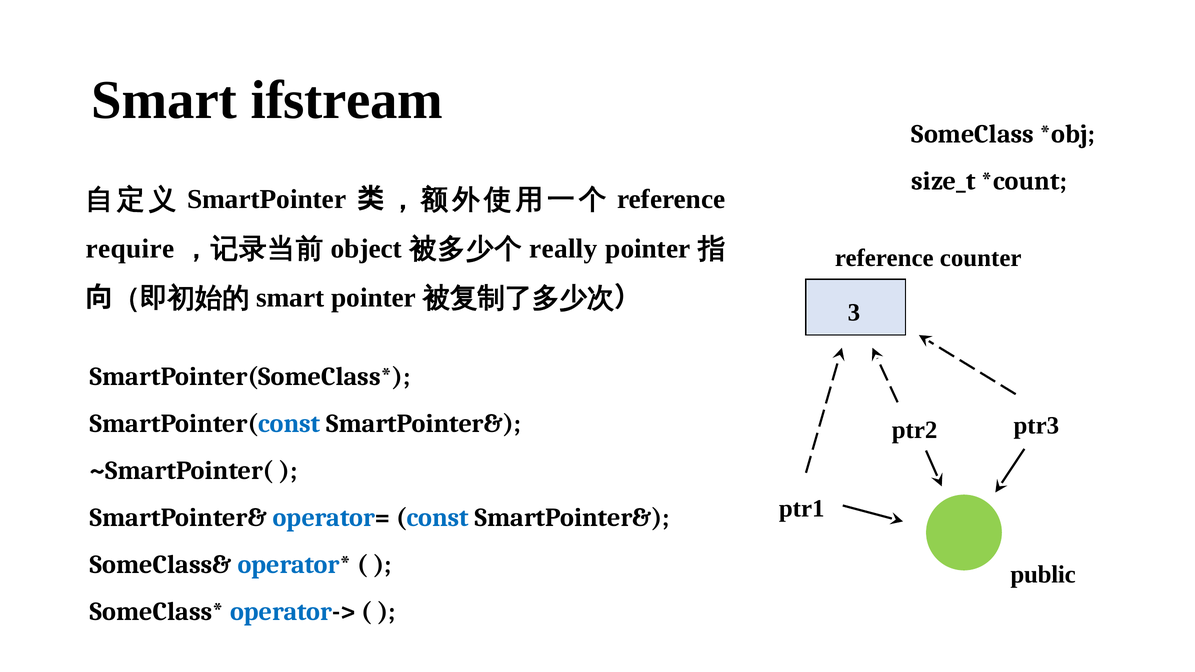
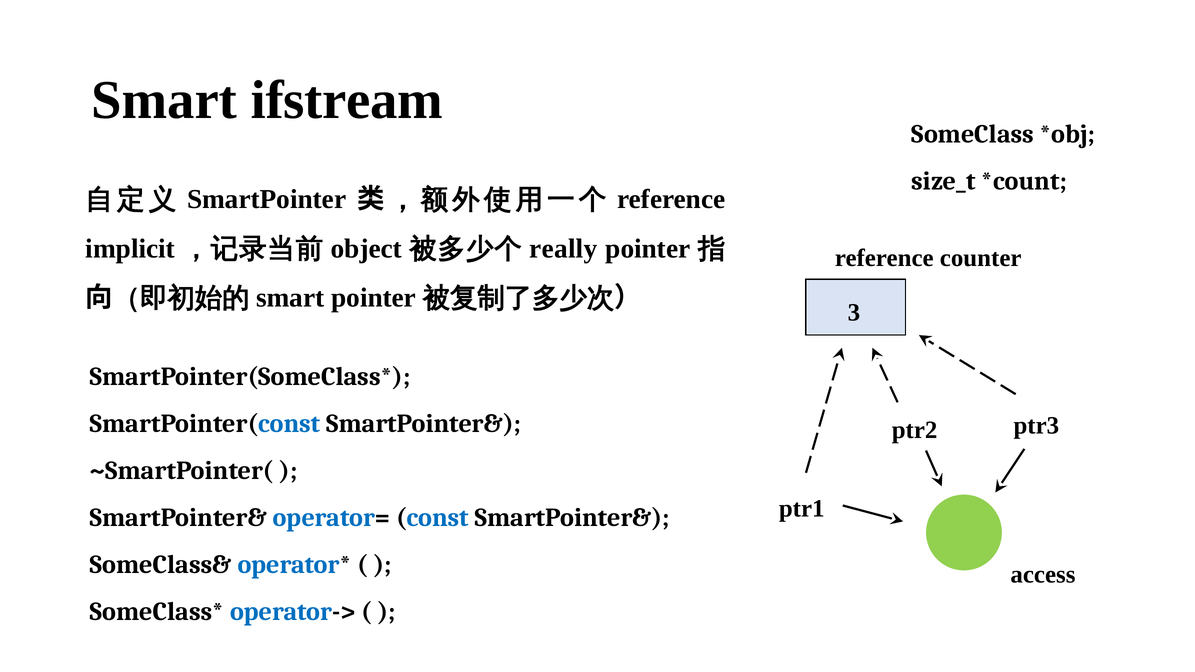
require: require -> implicit (130, 249)
public: public -> access (1043, 575)
